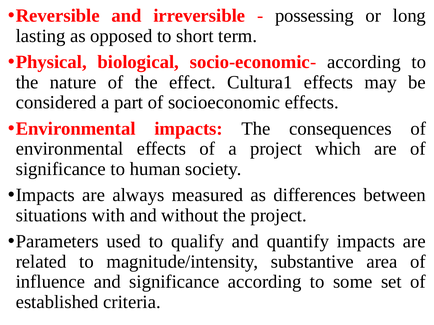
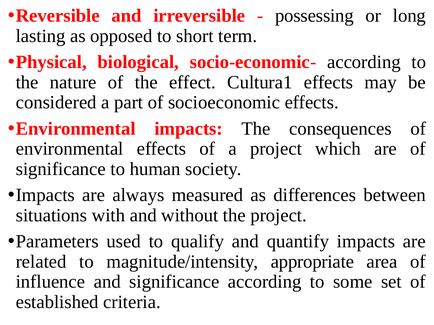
substantive: substantive -> appropriate (312, 262)
